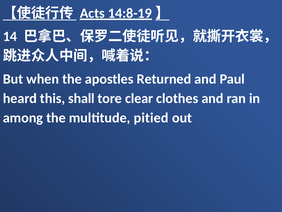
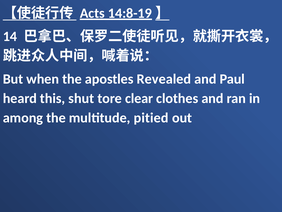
Returned: Returned -> Revealed (164, 79)
shall: shall -> shut (81, 98)
